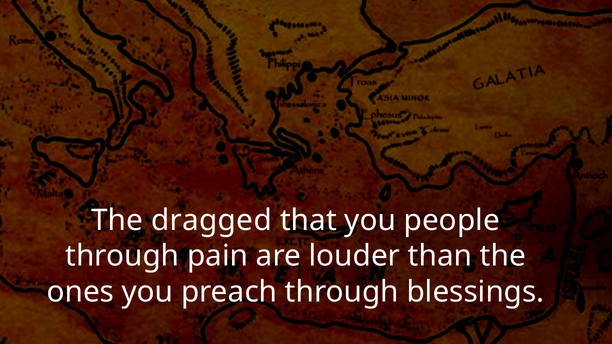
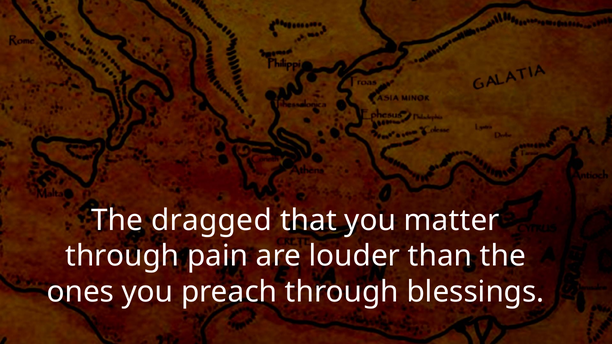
people: people -> matter (452, 221)
